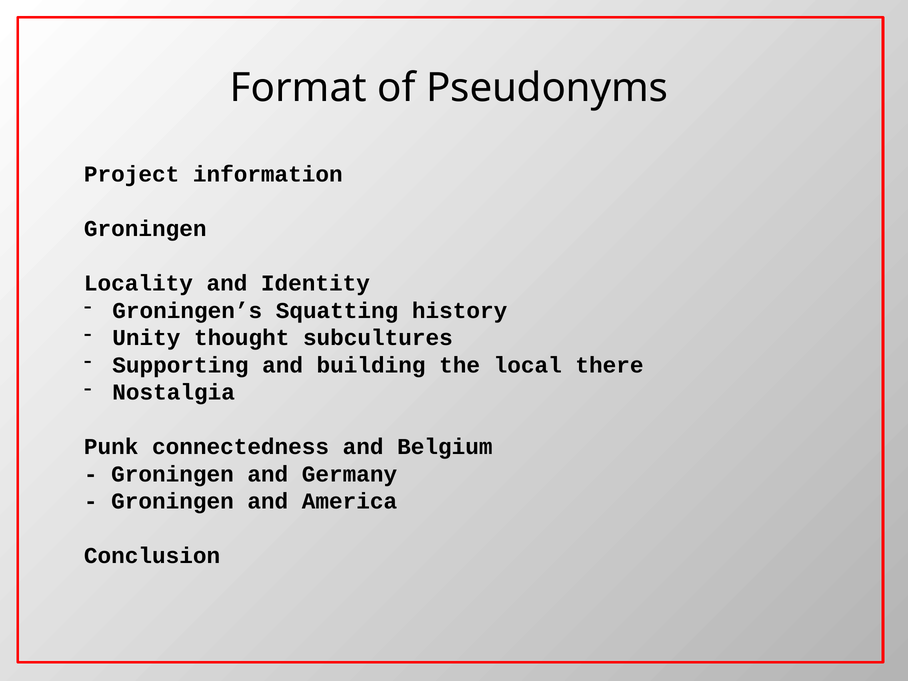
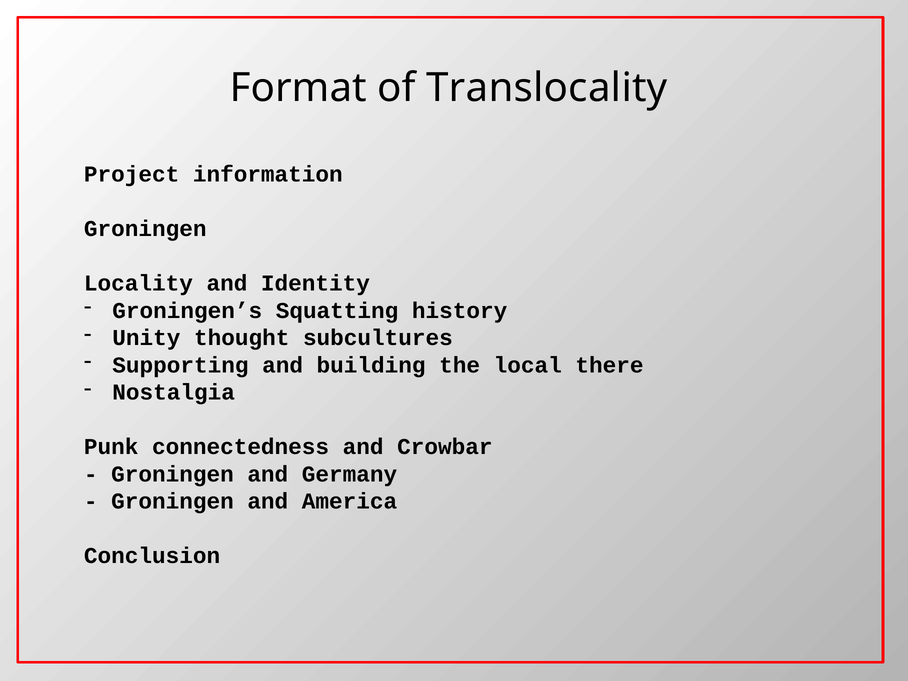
Pseudonyms: Pseudonyms -> Translocality (547, 88)
Belgium: Belgium -> Crowbar (445, 447)
